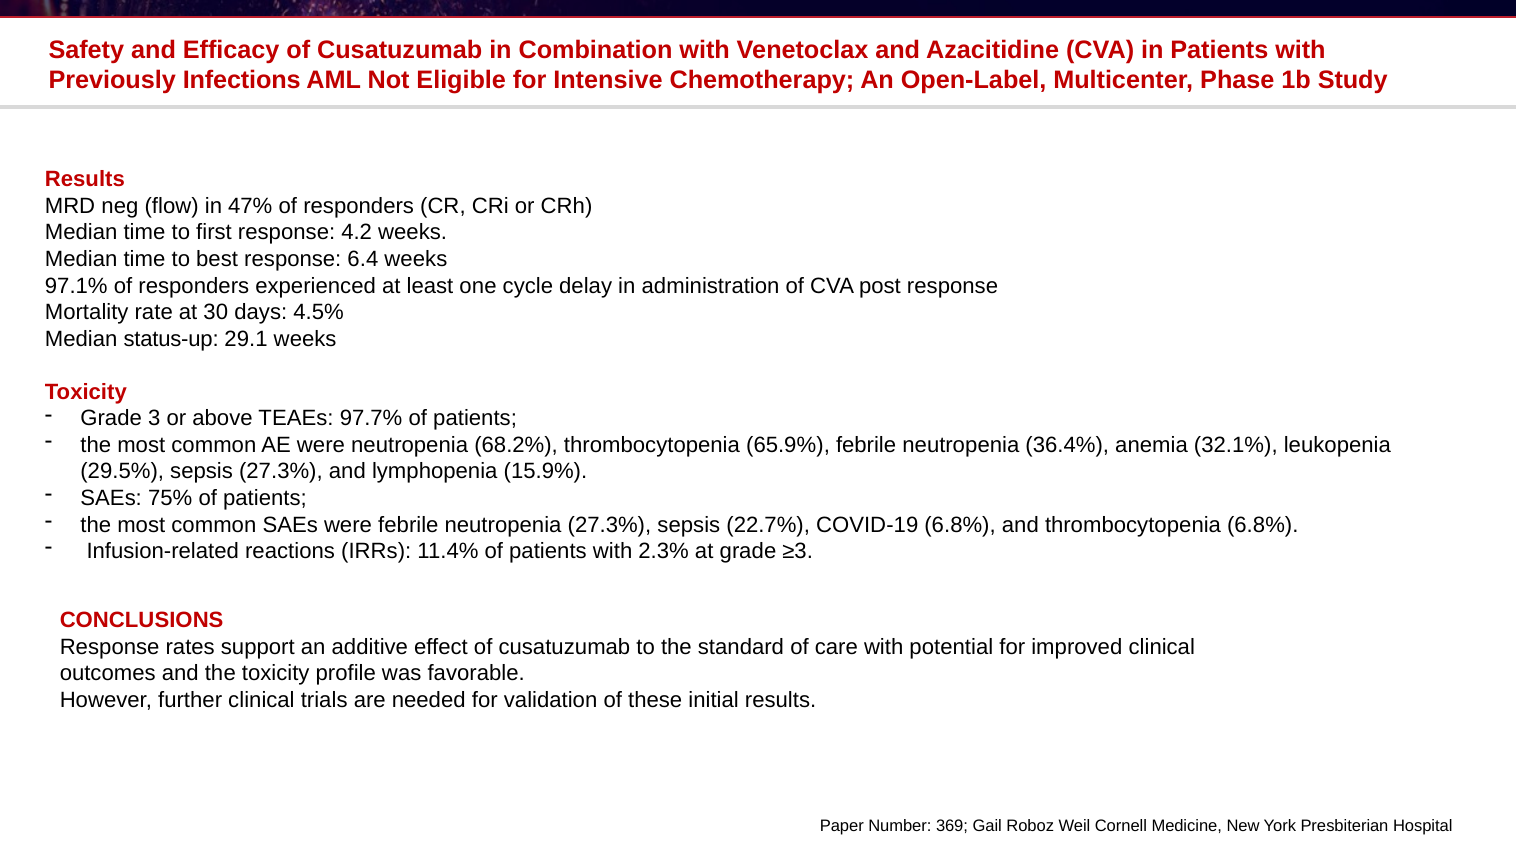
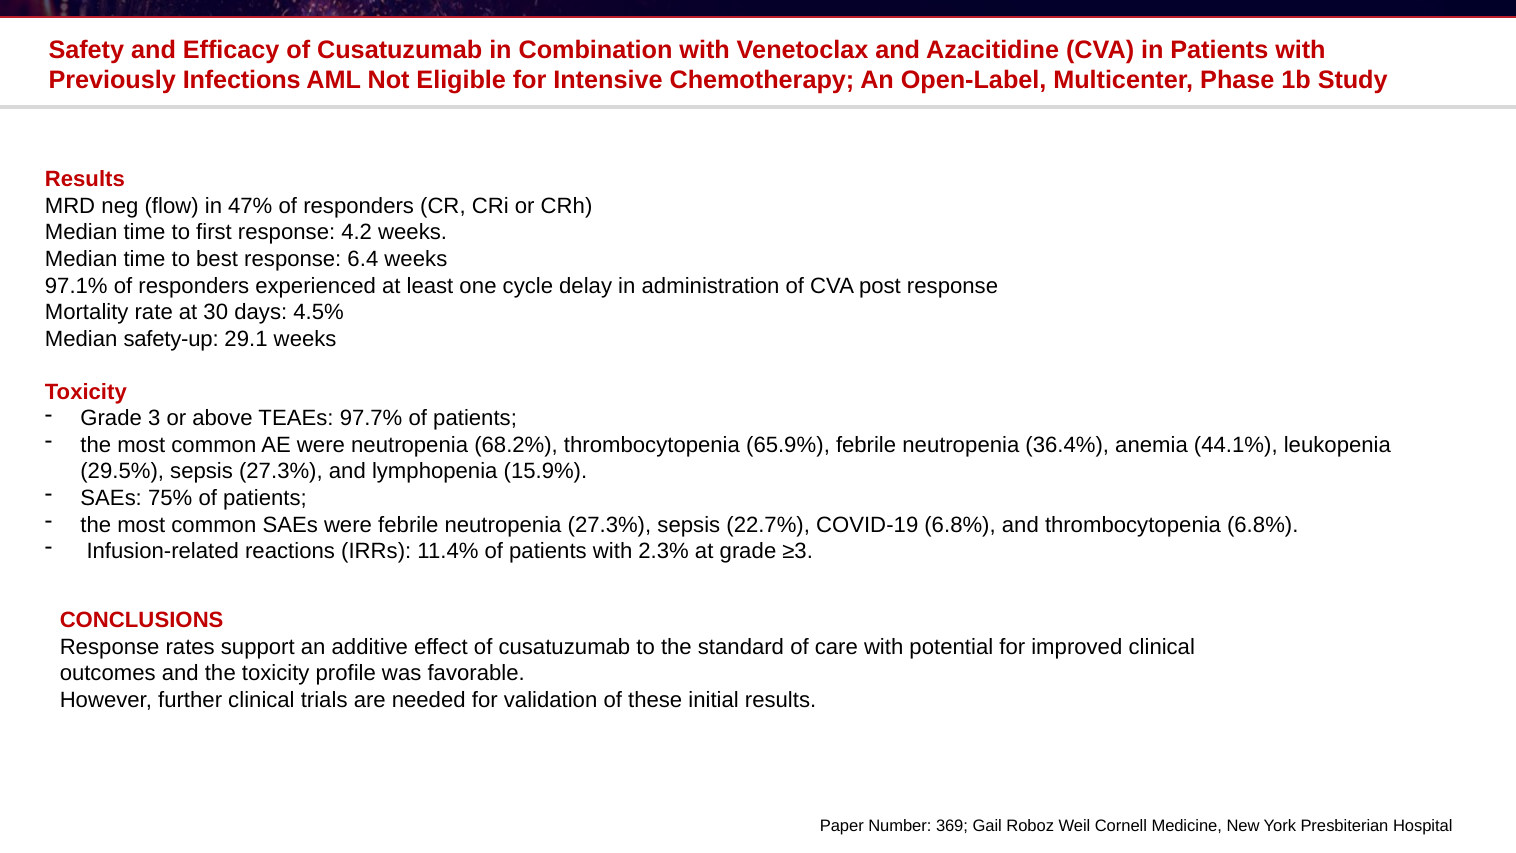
status-up: status-up -> safety-up (171, 339)
32.1%: 32.1% -> 44.1% (1236, 445)
